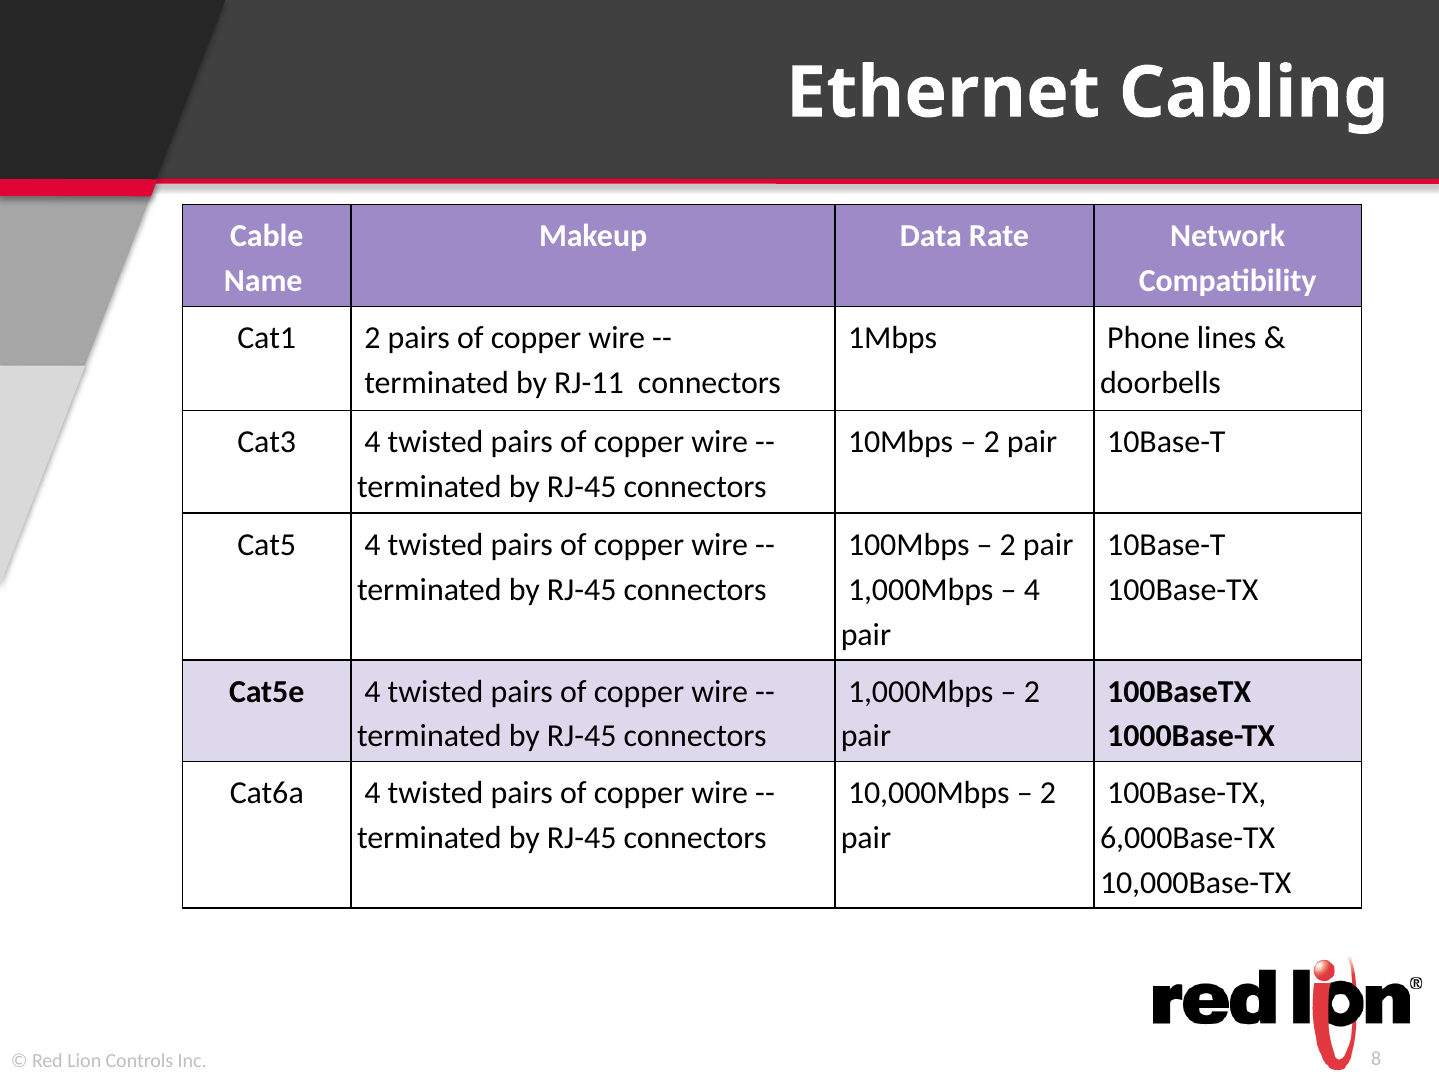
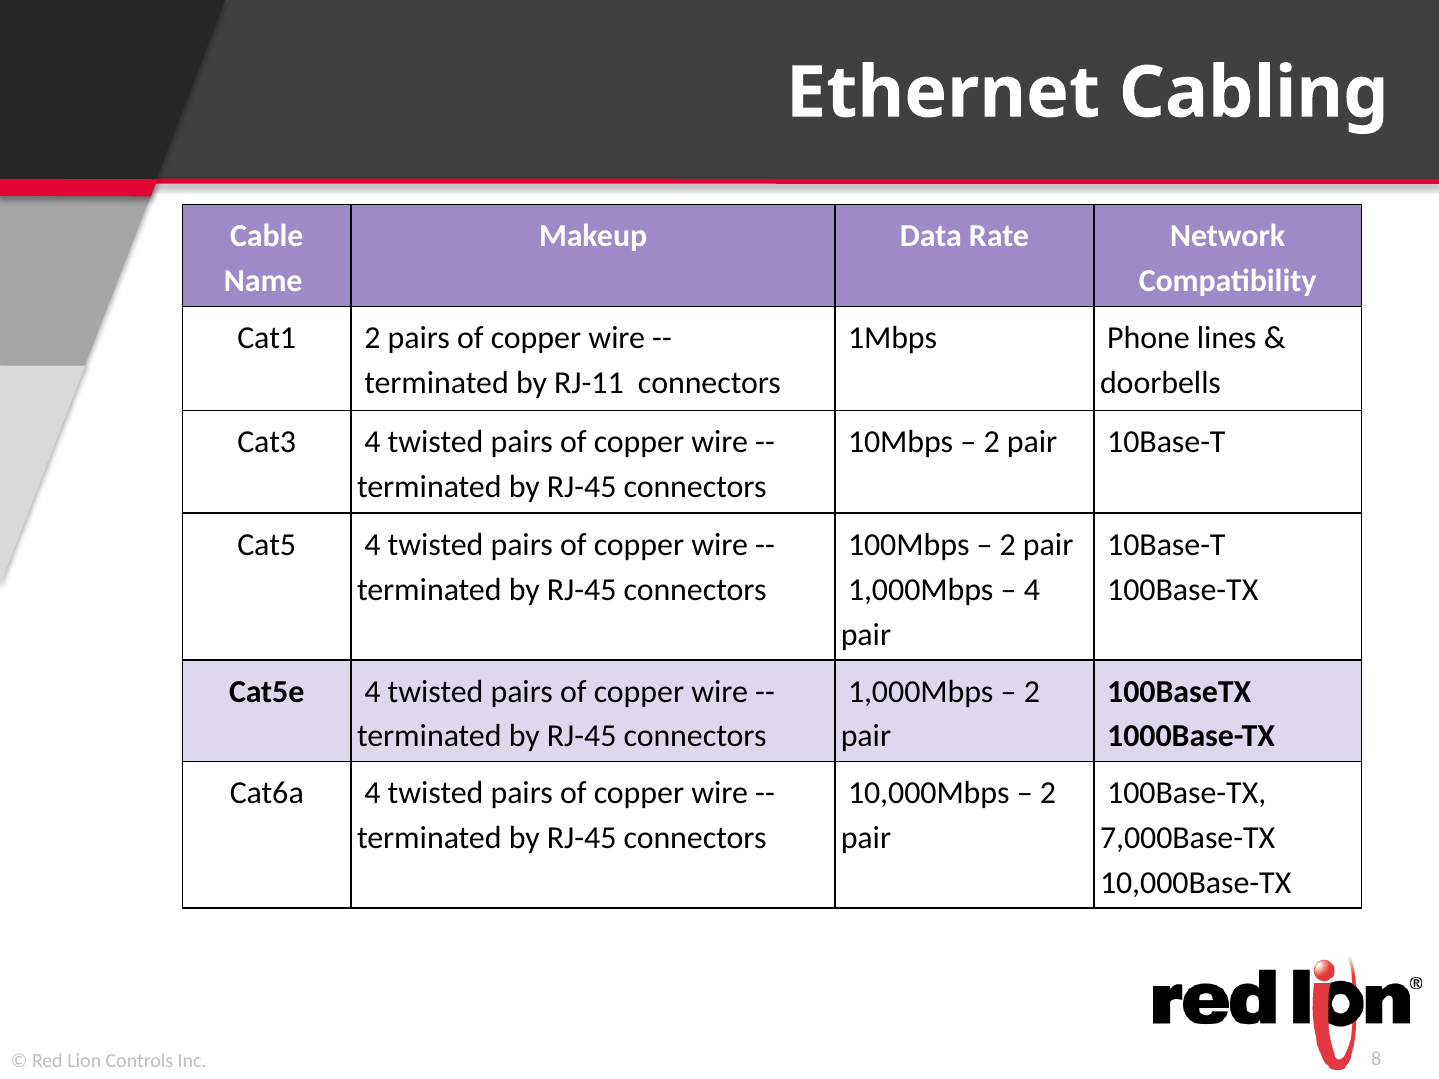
6,000Base-TX: 6,000Base-TX -> 7,000Base-TX (1188, 838)
